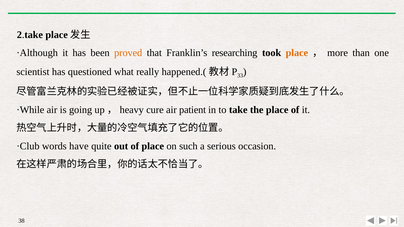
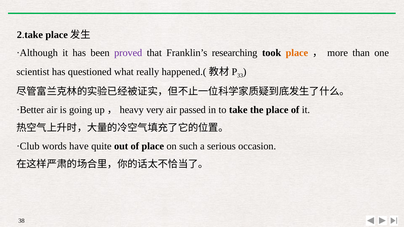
proved colour: orange -> purple (128, 53)
·While: ·While -> ·Better (30, 110)
cure: cure -> very (155, 110)
patient: patient -> passed (193, 110)
